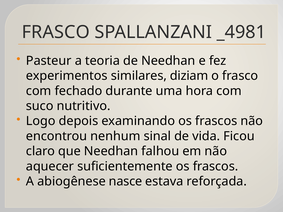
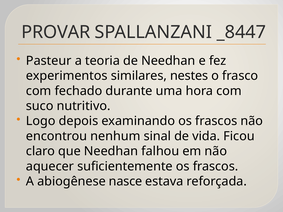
FRASCO: FRASCO -> PROVAR (56, 32)
_4981: _4981 -> _8447 (241, 32)
diziam: diziam -> nestes (189, 76)
